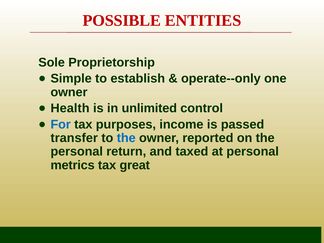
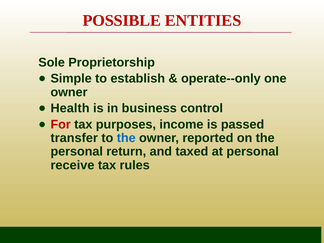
unlimited: unlimited -> business (149, 108)
For colour: blue -> red (61, 124)
metrics: metrics -> receive (72, 165)
great: great -> rules (135, 165)
